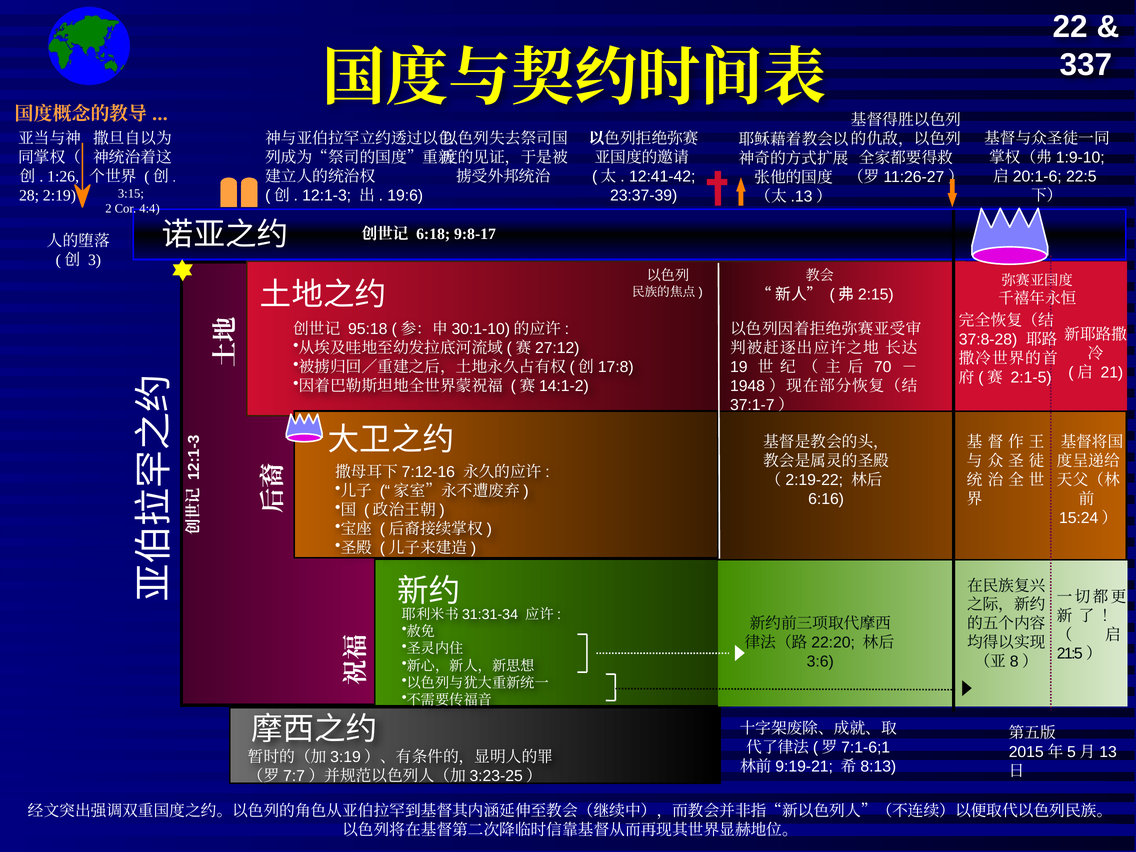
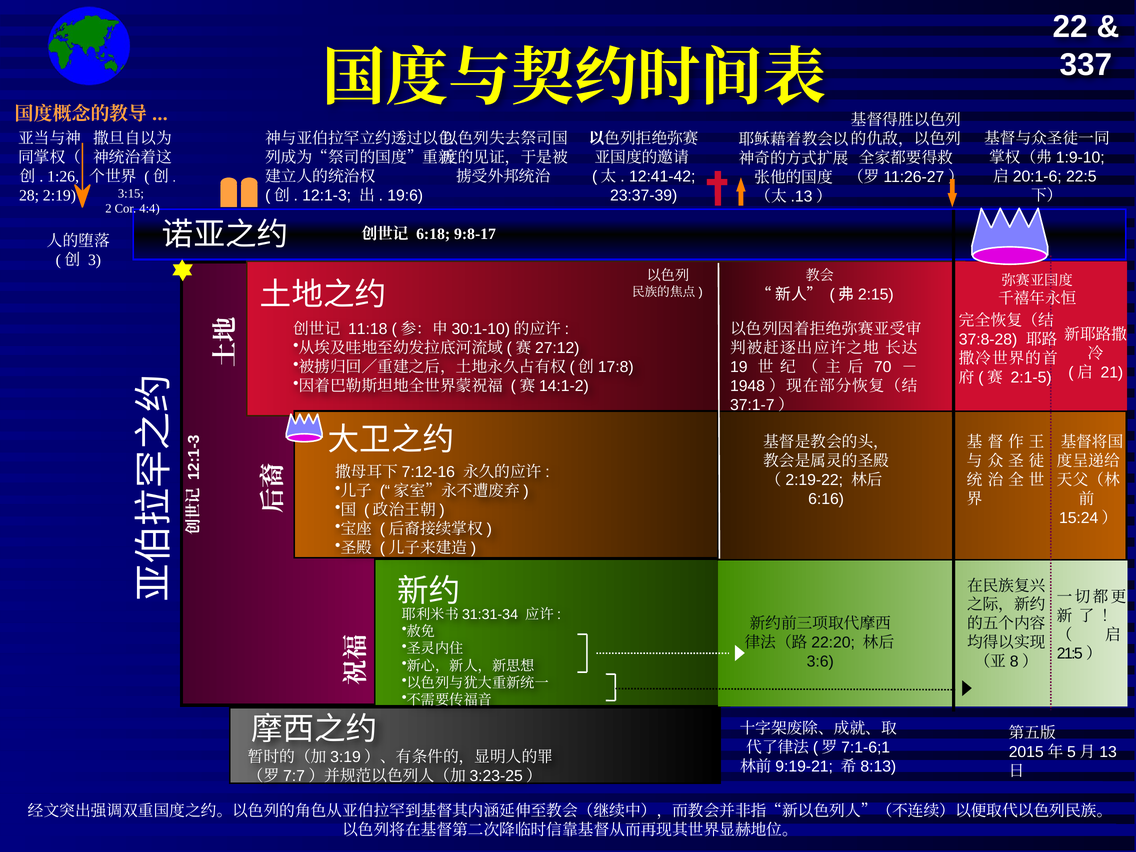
95:18: 95:18 -> 11:18 (368, 329)
